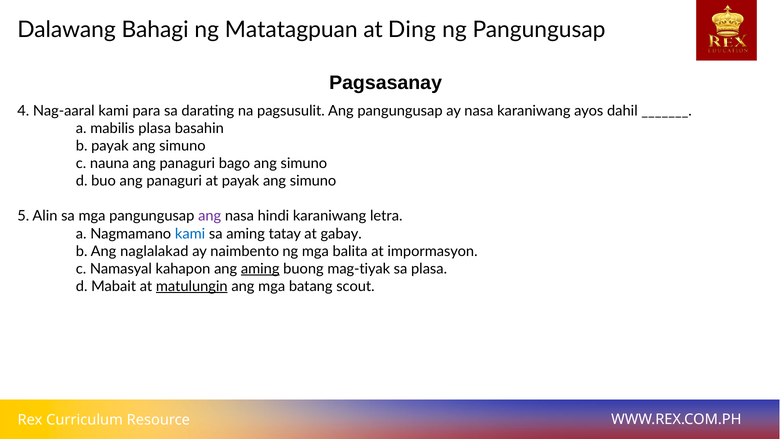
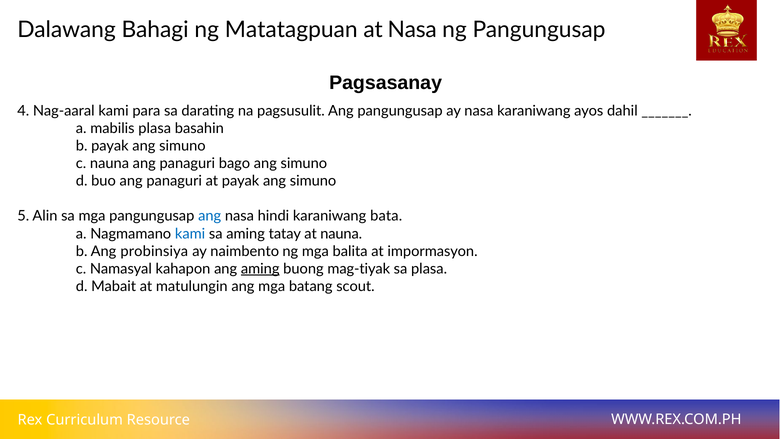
at Ding: Ding -> Nasa (412, 30)
ang colour: purple -> blue (210, 216)
letra: letra -> bata (386, 216)
at gabay: gabay -> nauna (341, 234)
naglalakad: naglalakad -> probinsiya (154, 251)
matulungin underline: present -> none (192, 287)
